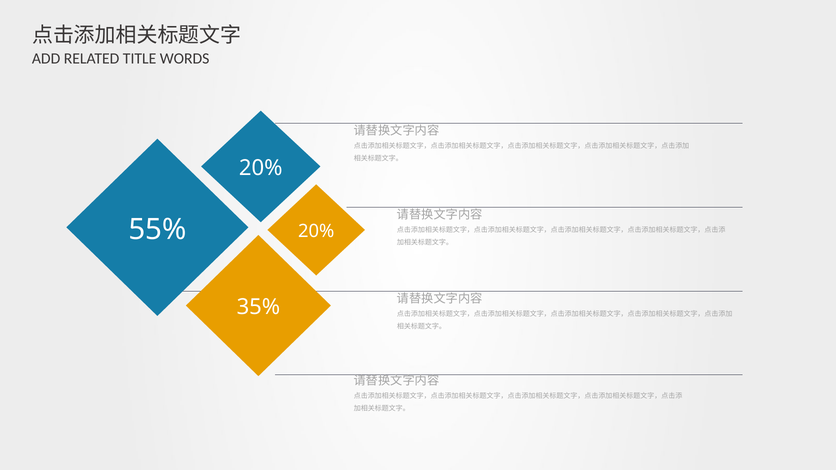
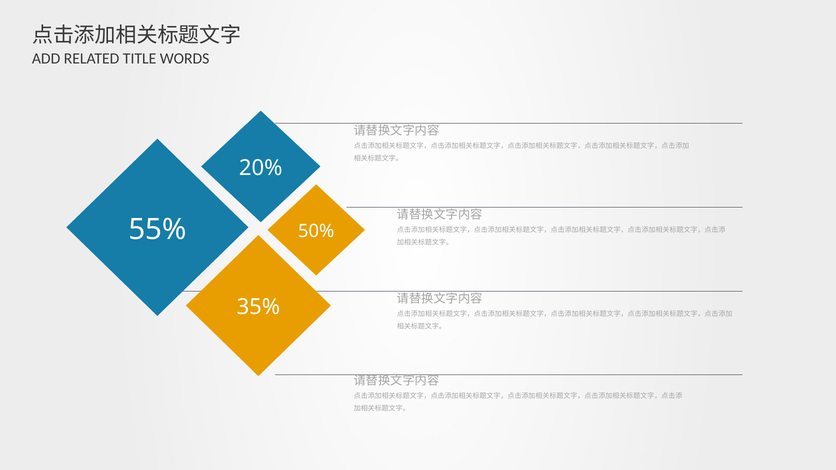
55% 20%: 20% -> 50% (316, 231)
